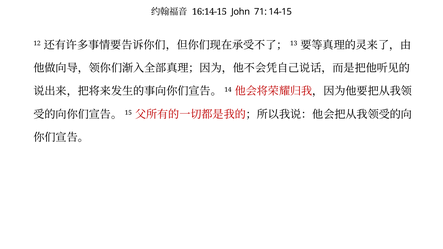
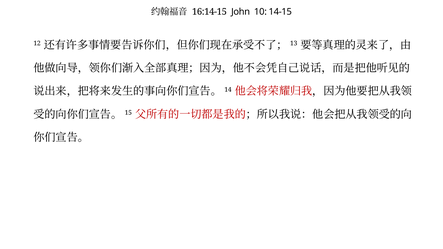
71: 71 -> 10 (260, 12)
